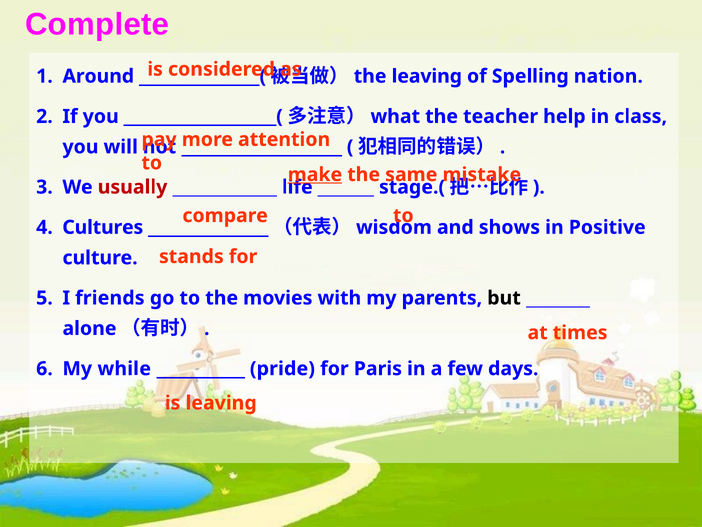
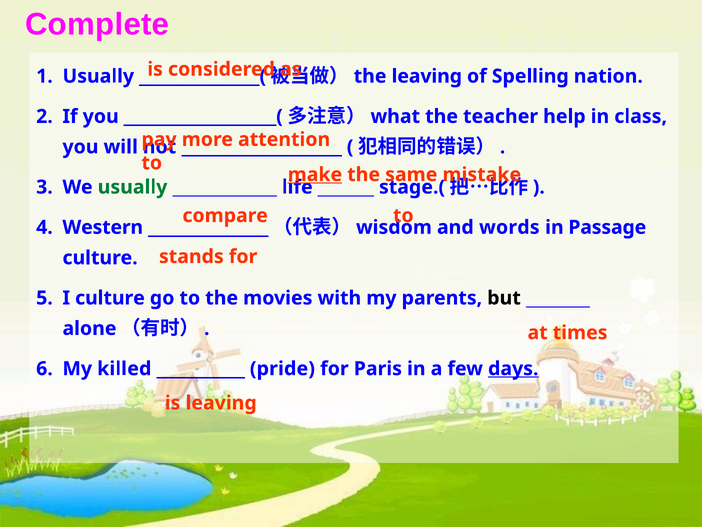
Around: Around -> Usually (98, 76)
usually colour: red -> green (133, 187)
Cultures: Cultures -> Western (103, 227)
shows: shows -> words (509, 227)
Positive: Positive -> Passage (607, 227)
I friends: friends -> culture (110, 298)
while: while -> killed (124, 368)
days underline: none -> present (513, 368)
